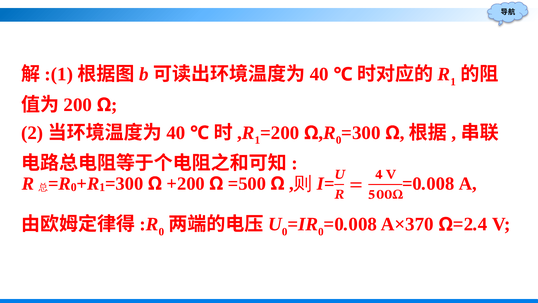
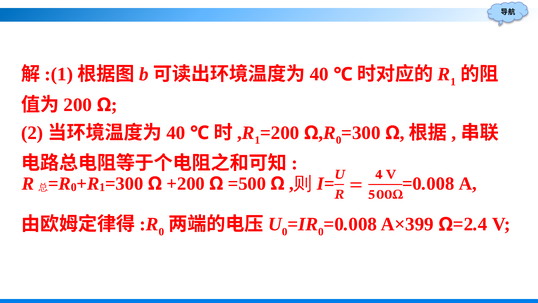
A×370: A×370 -> A×399 (407, 224)
